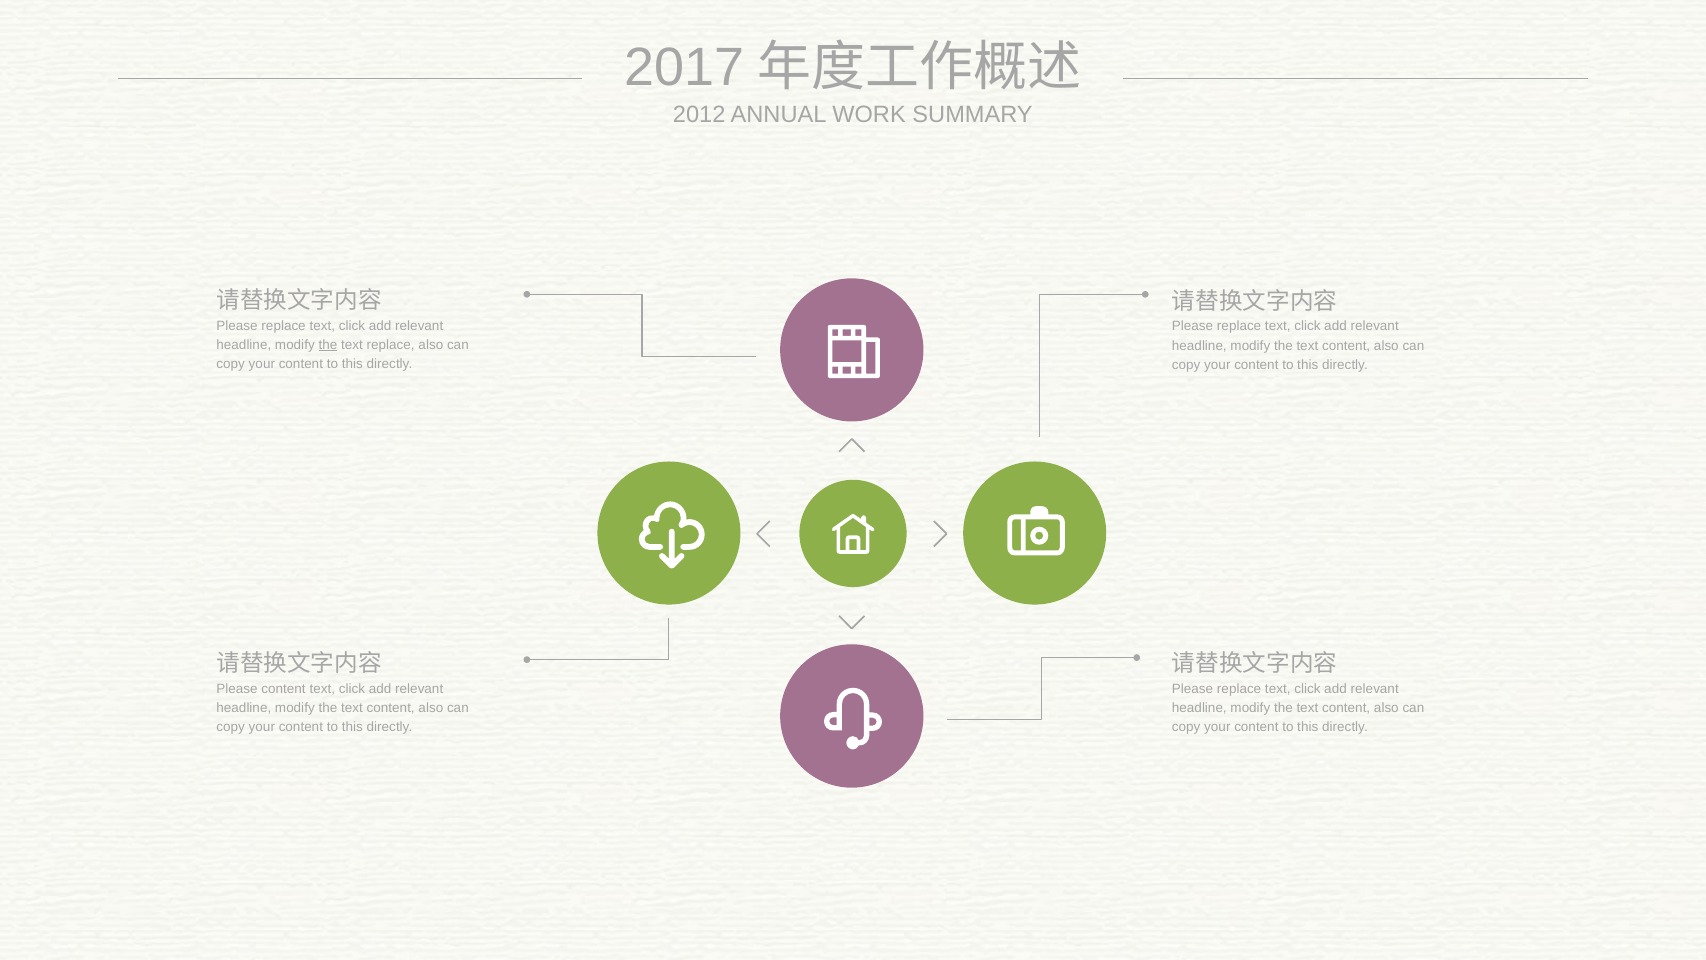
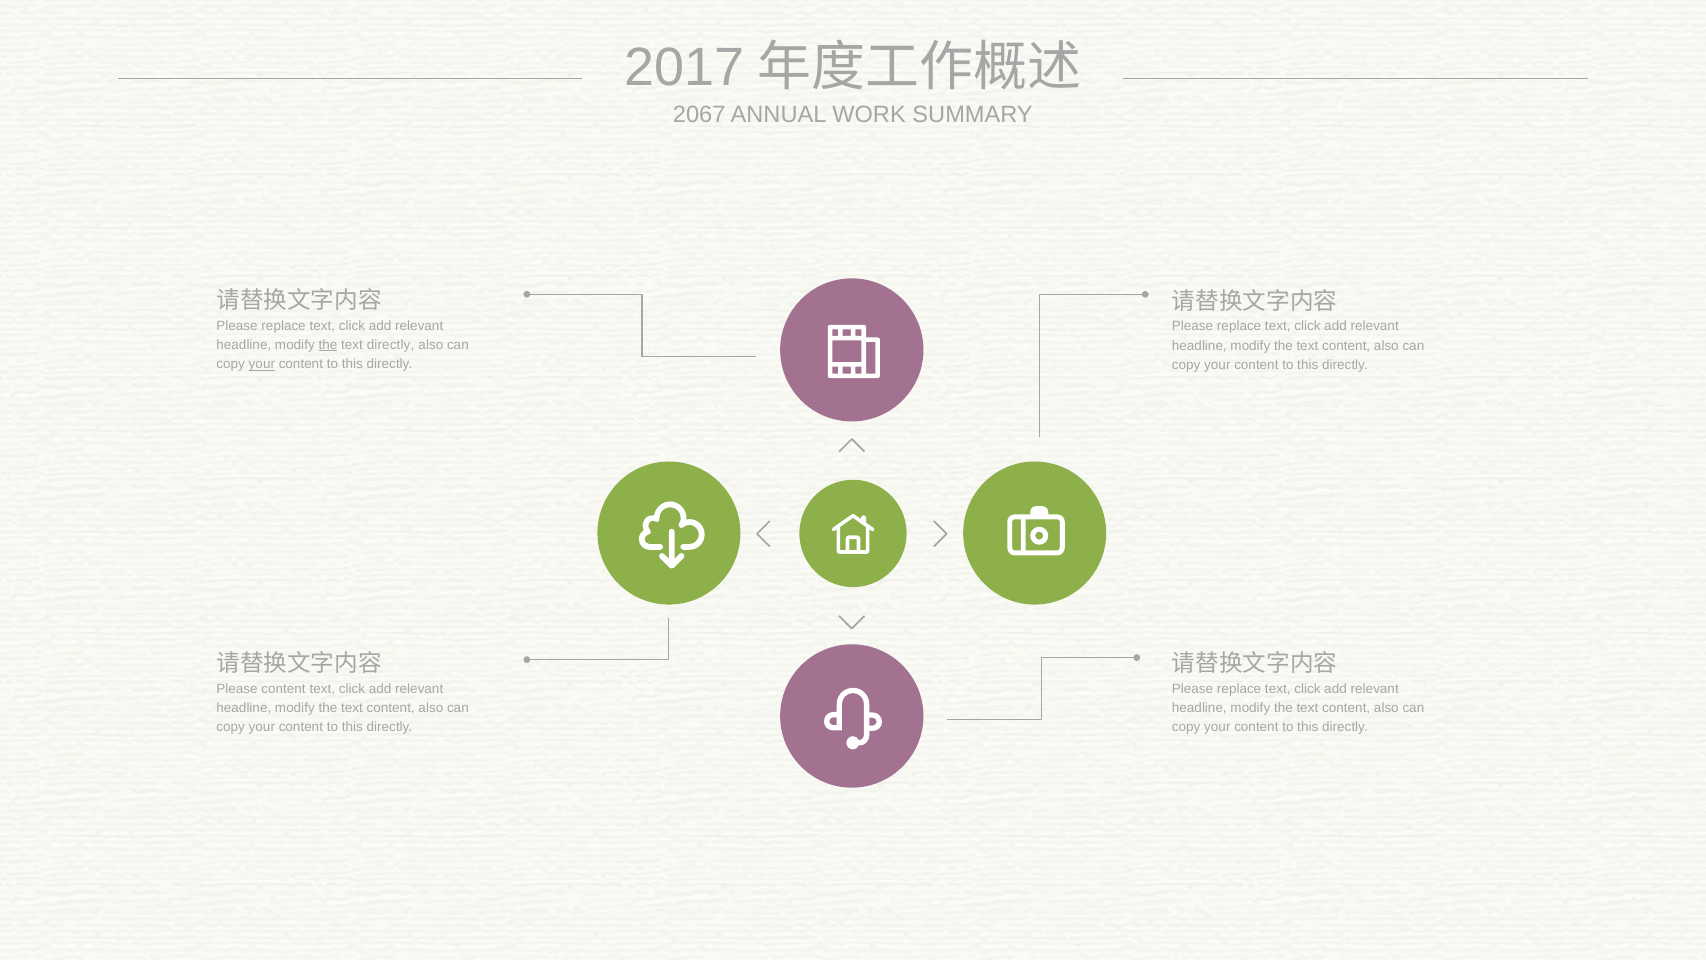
2012: 2012 -> 2067 (699, 114)
text replace: replace -> directly (391, 345)
your underline: none -> present (262, 364)
